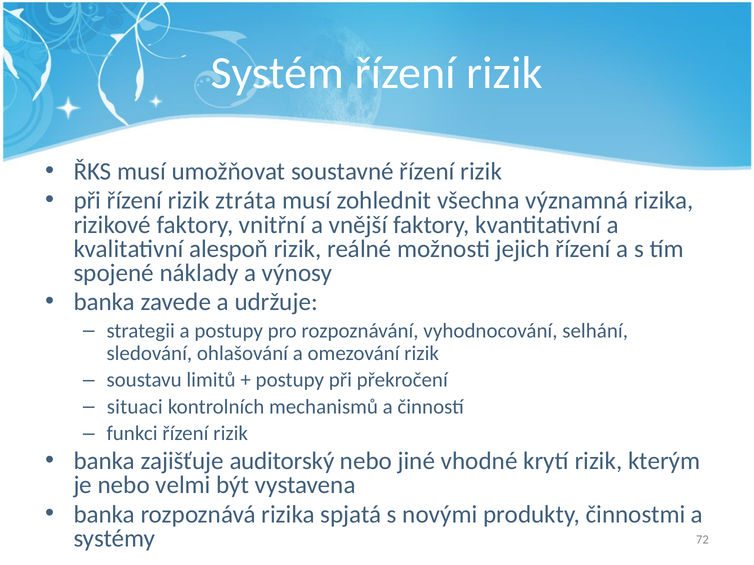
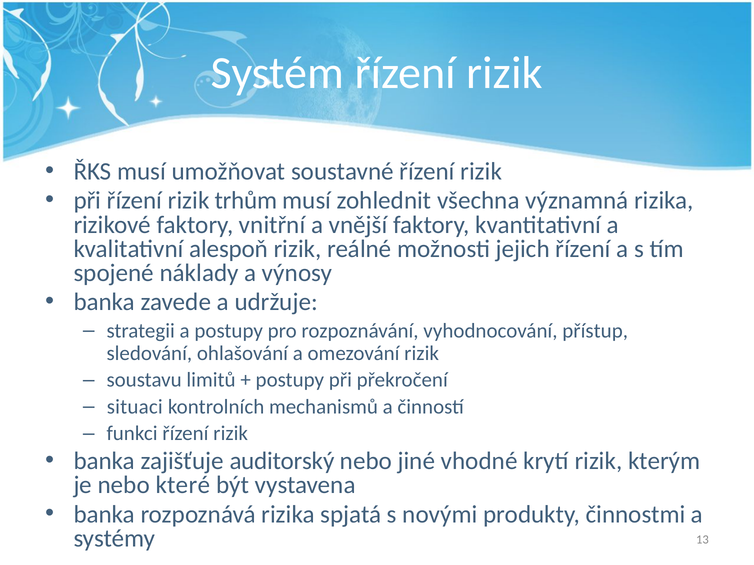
ztráta: ztráta -> trhům (246, 201)
selhání: selhání -> přístup (595, 331)
velmi: velmi -> které (183, 486)
72: 72 -> 13 (702, 540)
